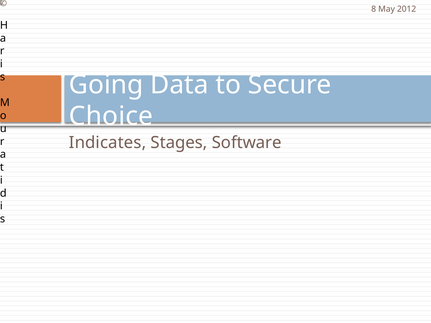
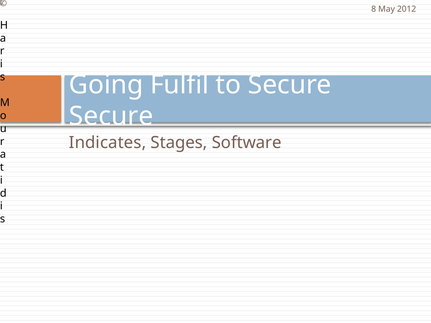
Data: Data -> Fulfil (180, 85)
Choice: Choice -> Secure (111, 116)
